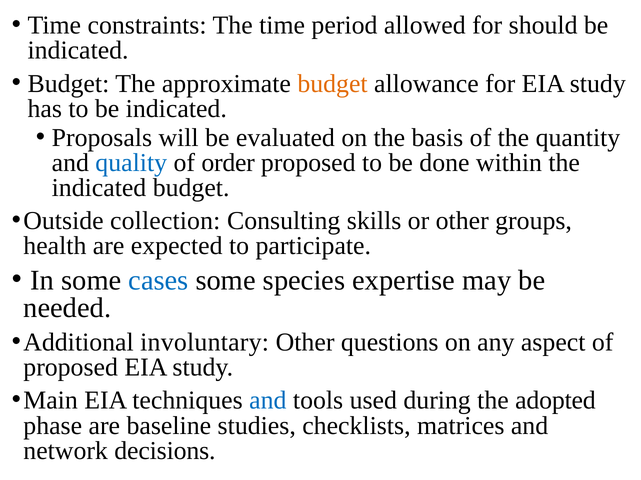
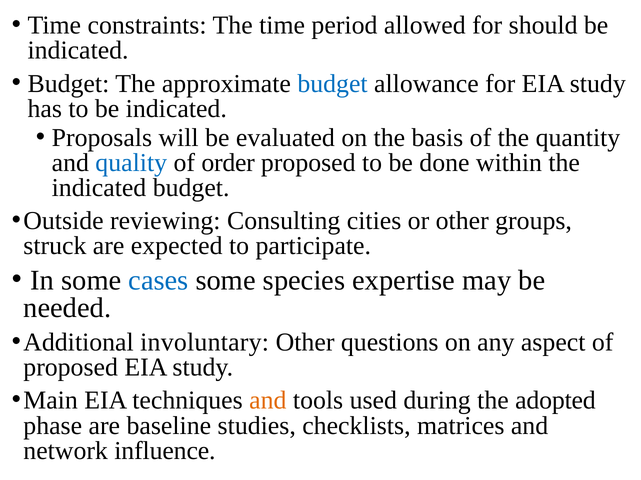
budget colour: orange -> blue (332, 84)
collection: collection -> reviewing (165, 221)
skills: skills -> cities (374, 221)
health: health -> struck (55, 246)
and colour: blue -> orange (268, 401)
decisions: decisions -> influence (165, 451)
